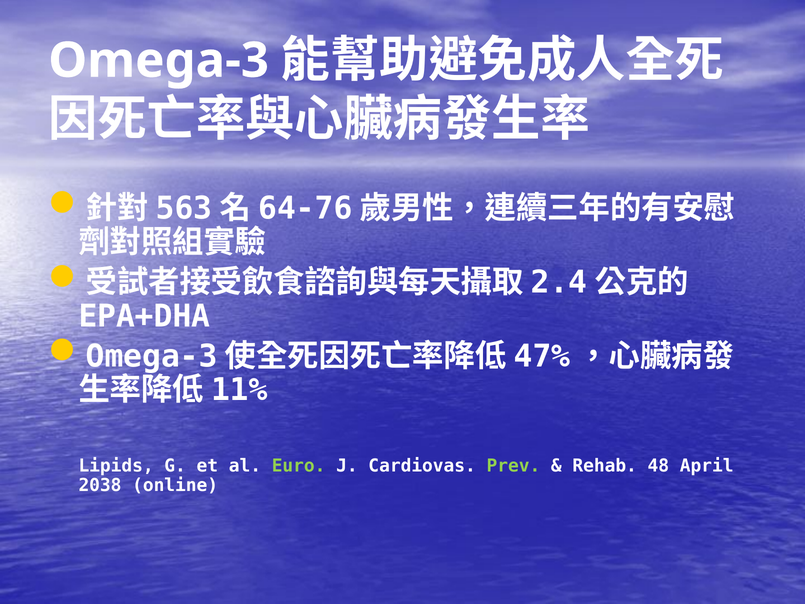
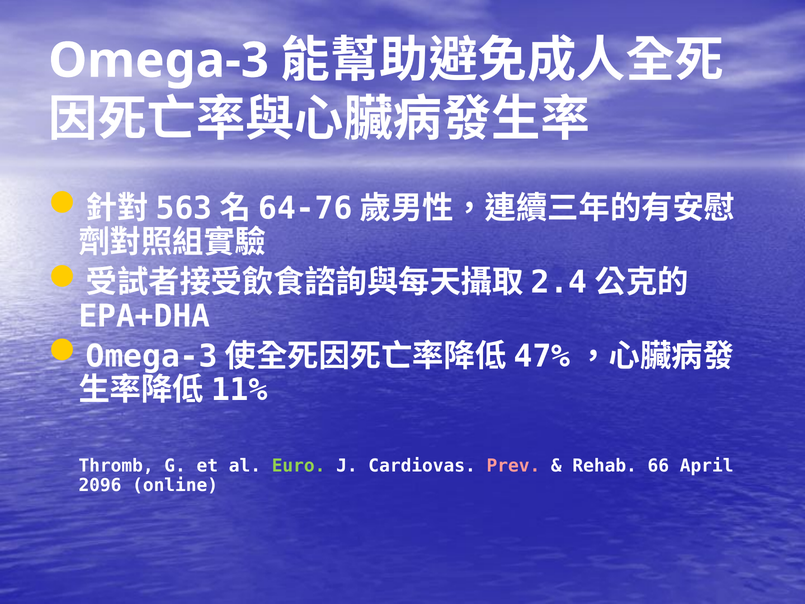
Lipids: Lipids -> Thromb (116, 466)
Prev colour: light green -> pink (513, 466)
48: 48 -> 66 (658, 466)
2038: 2038 -> 2096 (100, 485)
